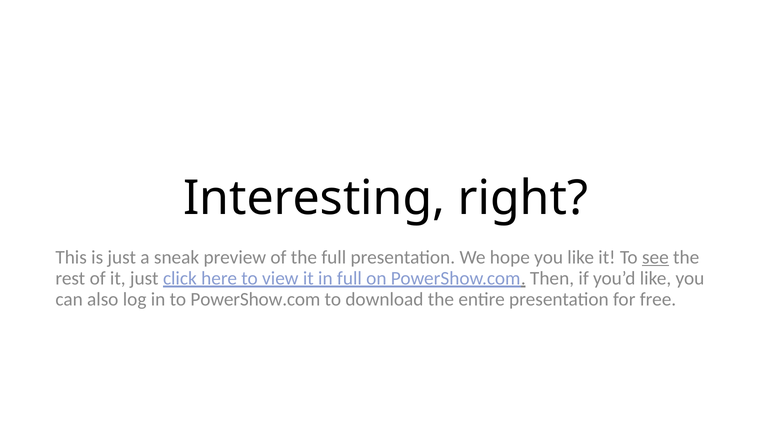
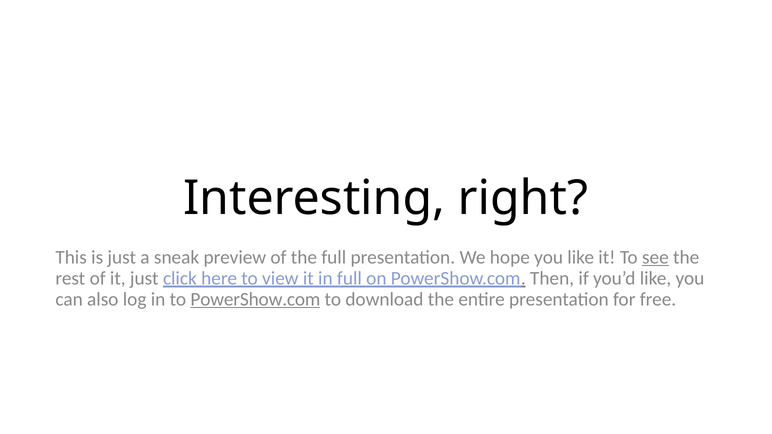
PowerShow.com underline: none -> present (255, 299)
